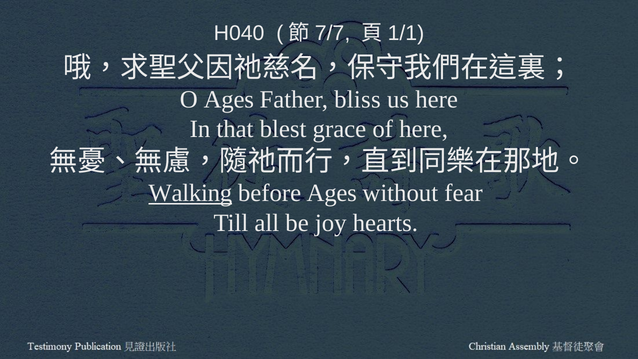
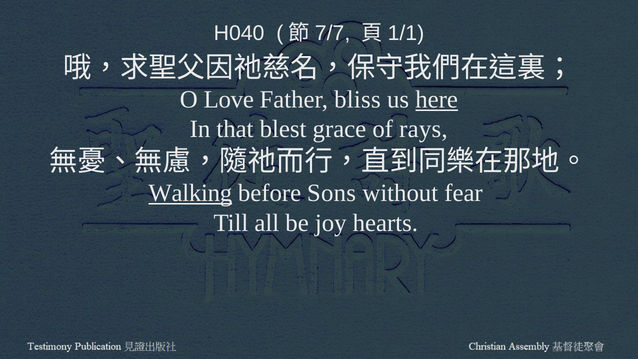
O Ages: Ages -> Love (229, 99)
here underline: none -> present (437, 99)
of here: here -> rays (423, 129)
before Ages: Ages -> Sons (331, 193)
